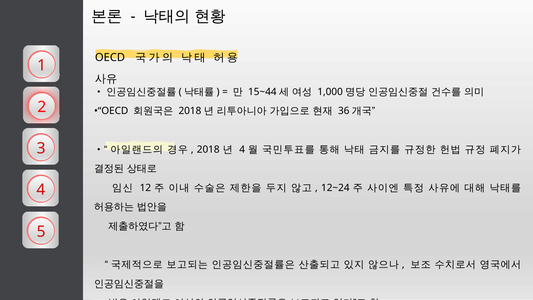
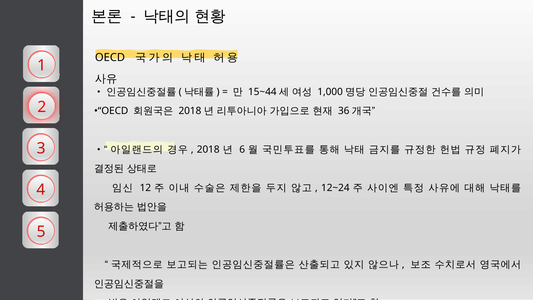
4: 4 -> 6 (242, 149)
